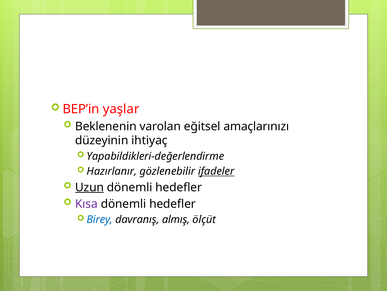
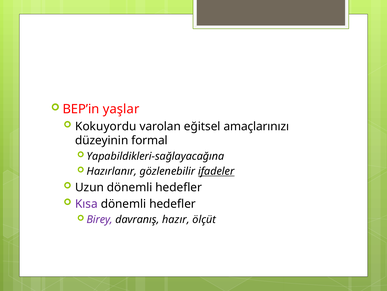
Beklenenin: Beklenenin -> Kokuyordu (106, 126)
ihtiyaç: ihtiyaç -> formal (150, 140)
Yapabildikleri-değerlendirme: Yapabildikleri-değerlendirme -> Yapabildikleri-sağlayacağına (155, 156)
Uzun underline: present -> none (89, 187)
Birey colour: blue -> purple (100, 219)
almış: almış -> hazır (176, 219)
